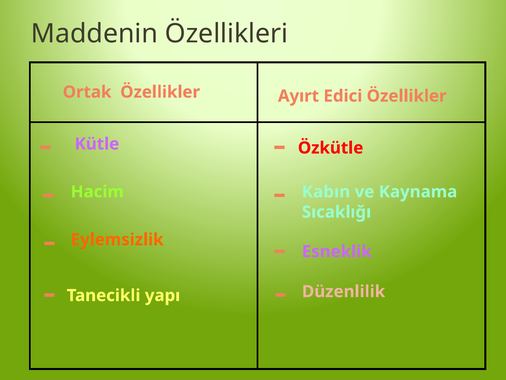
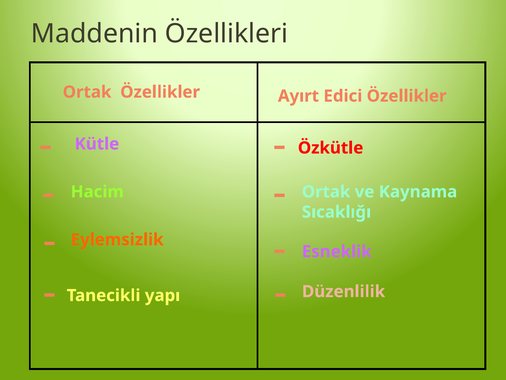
Kabın: Kabın -> Ortak (326, 192)
